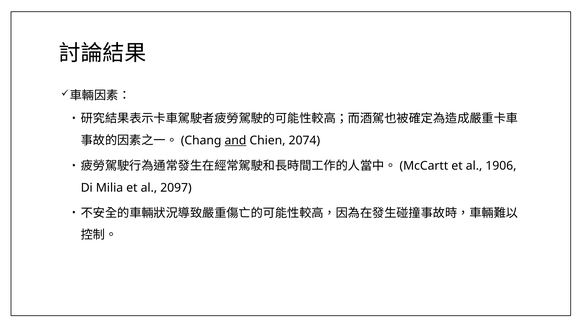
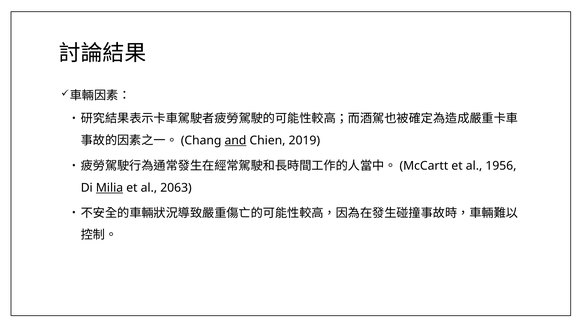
2074: 2074 -> 2019 (304, 141)
1906: 1906 -> 1956 (501, 166)
Milia underline: none -> present (110, 188)
2097: 2097 -> 2063 (176, 188)
